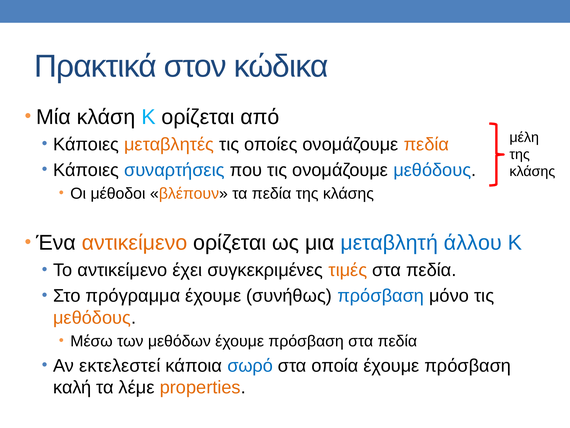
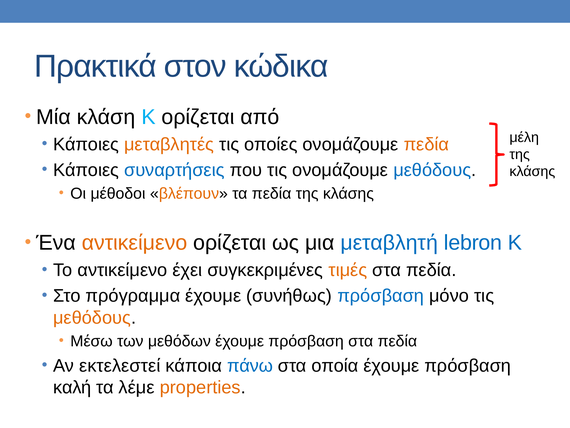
άλλου: άλλου -> lebron (473, 243)
σωρό: σωρό -> πάνω (250, 365)
